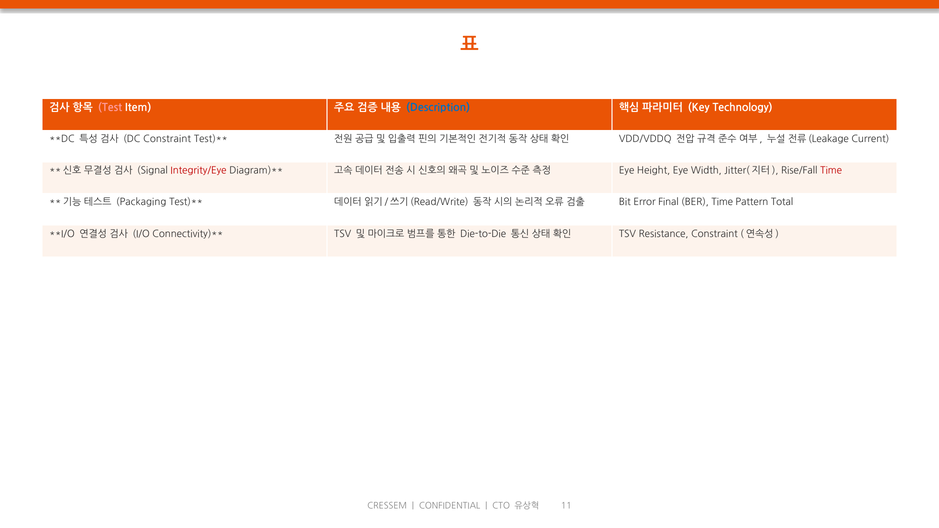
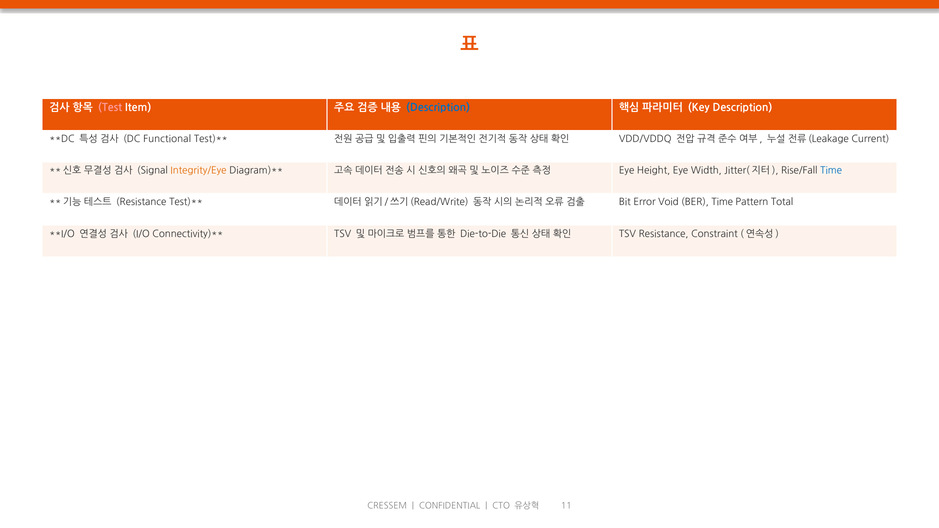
Key Technology: Technology -> Description (742, 108)
DC Constraint: Constraint -> Functional (167, 139)
Integrity/Eye colour: red -> orange (198, 171)
Time colour: red -> blue (831, 171)
Packaging: Packaging -> Resistance (141, 202)
Final: Final -> Void (668, 202)
